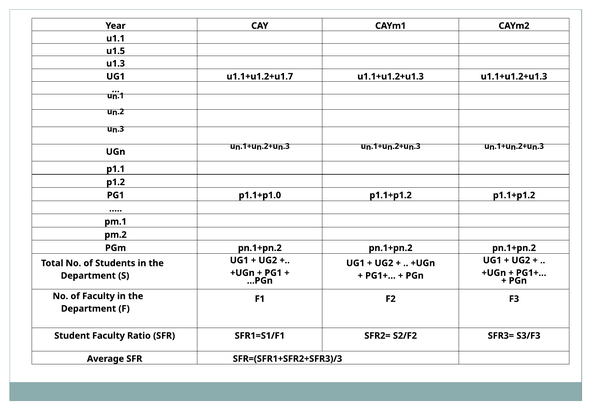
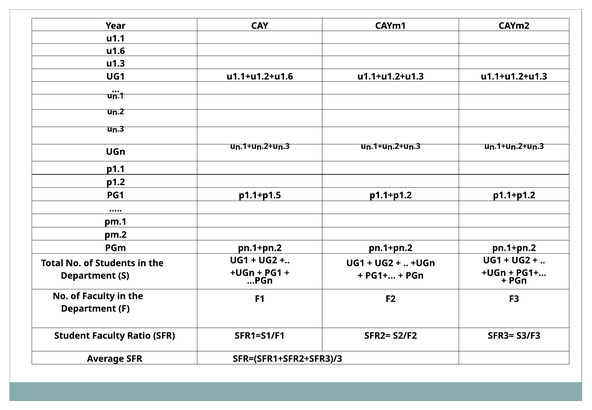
u1.5: u1.5 -> u1.6 (116, 51)
u1.1+u1.2+u1.7: u1.1+u1.2+u1.7 -> u1.1+u1.2+u1.6 (260, 76)
p1.1+p1.0: p1.1+p1.0 -> p1.1+p1.5 (260, 195)
